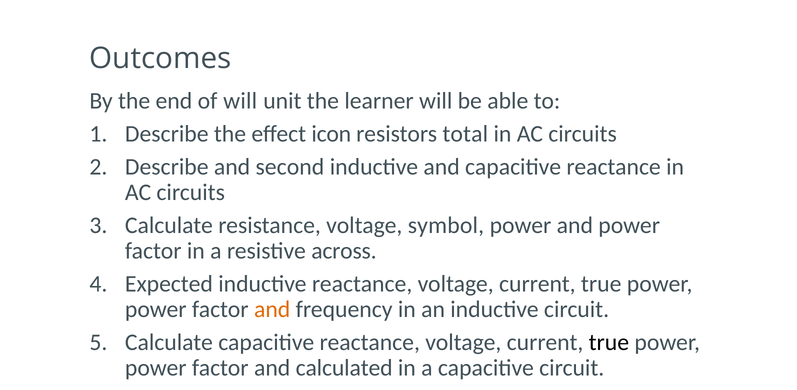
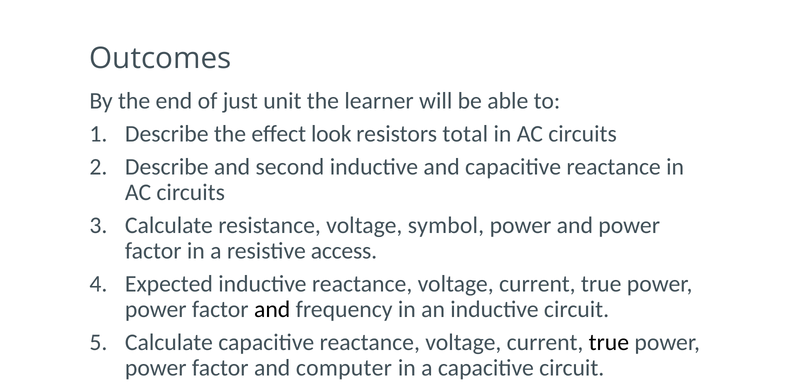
of will: will -> just (240, 101)
icon: icon -> look (331, 134)
across: across -> access (344, 251)
and colour: orange -> black (272, 309)
calculated: calculated -> computer (344, 368)
